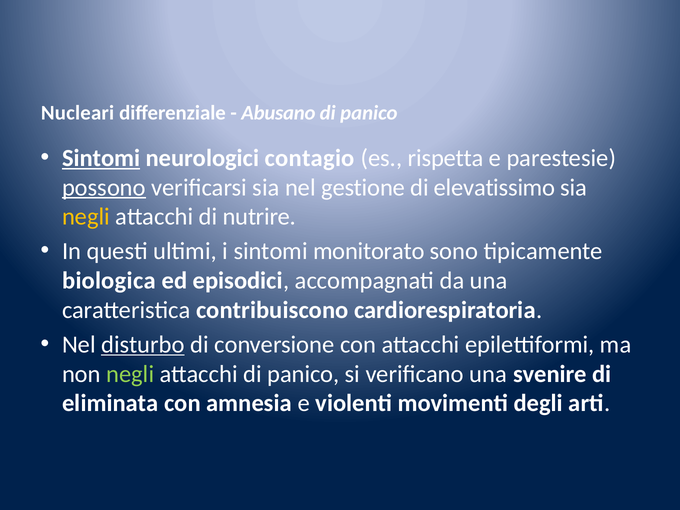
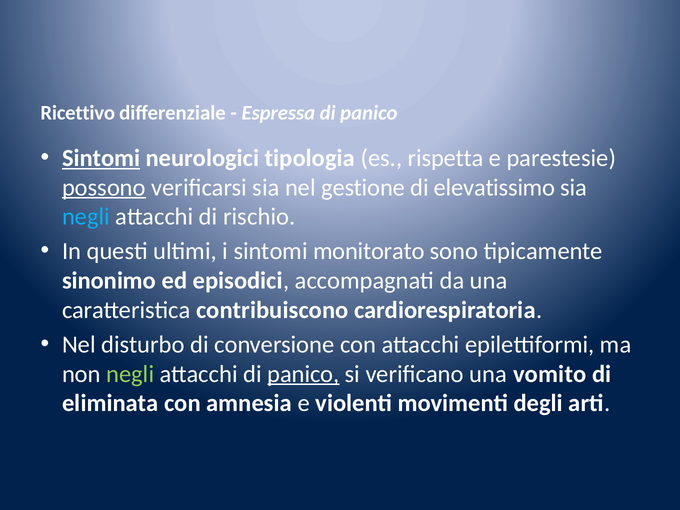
Nucleari: Nucleari -> Ricettivo (78, 113)
Abusano: Abusano -> Espressa (278, 113)
contagio: contagio -> tipologia (310, 158)
negli colour: yellow -> light blue (86, 217)
nutrire: nutrire -> rischio (259, 217)
biologica: biologica -> sinonimo (109, 281)
disturbo underline: present -> none (143, 344)
panico underline: none -> present (303, 374)
svenire: svenire -> vomito (550, 374)
